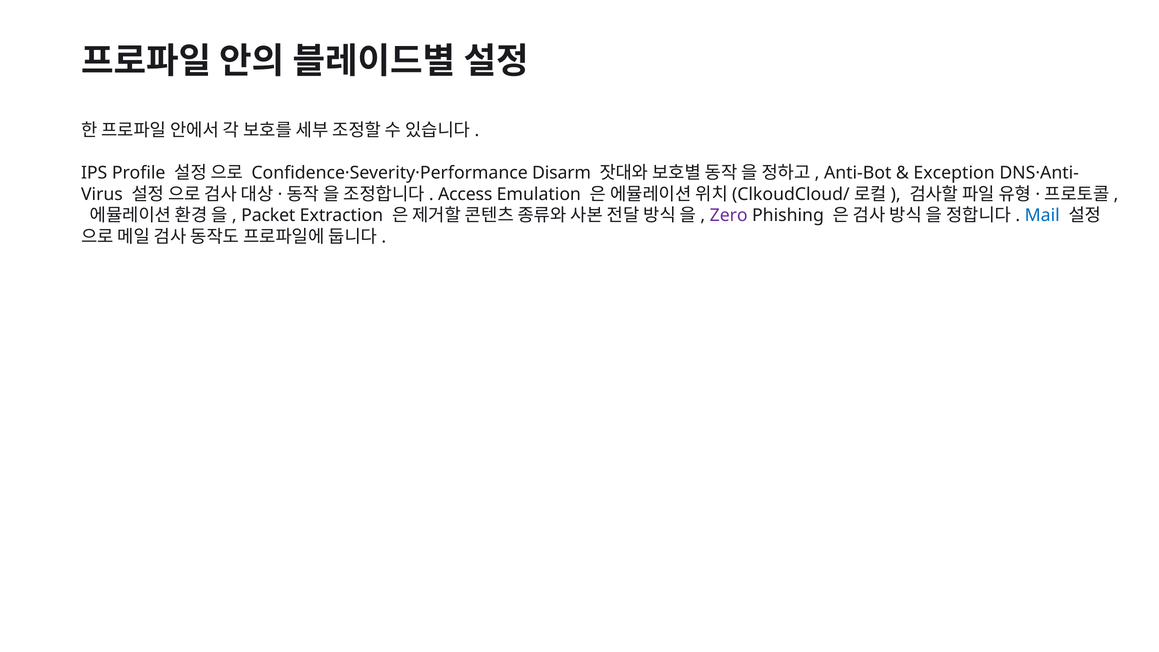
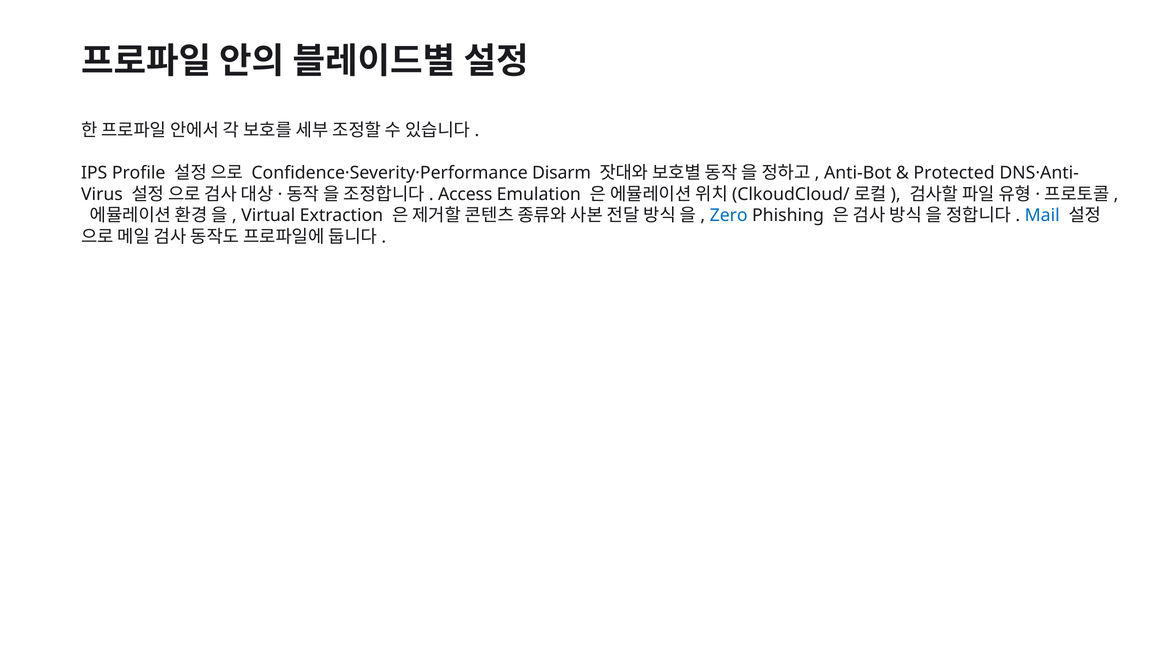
Exception: Exception -> Protected (954, 173)
Packet: Packet -> Virtual (268, 216)
Zero colour: purple -> blue (729, 216)
